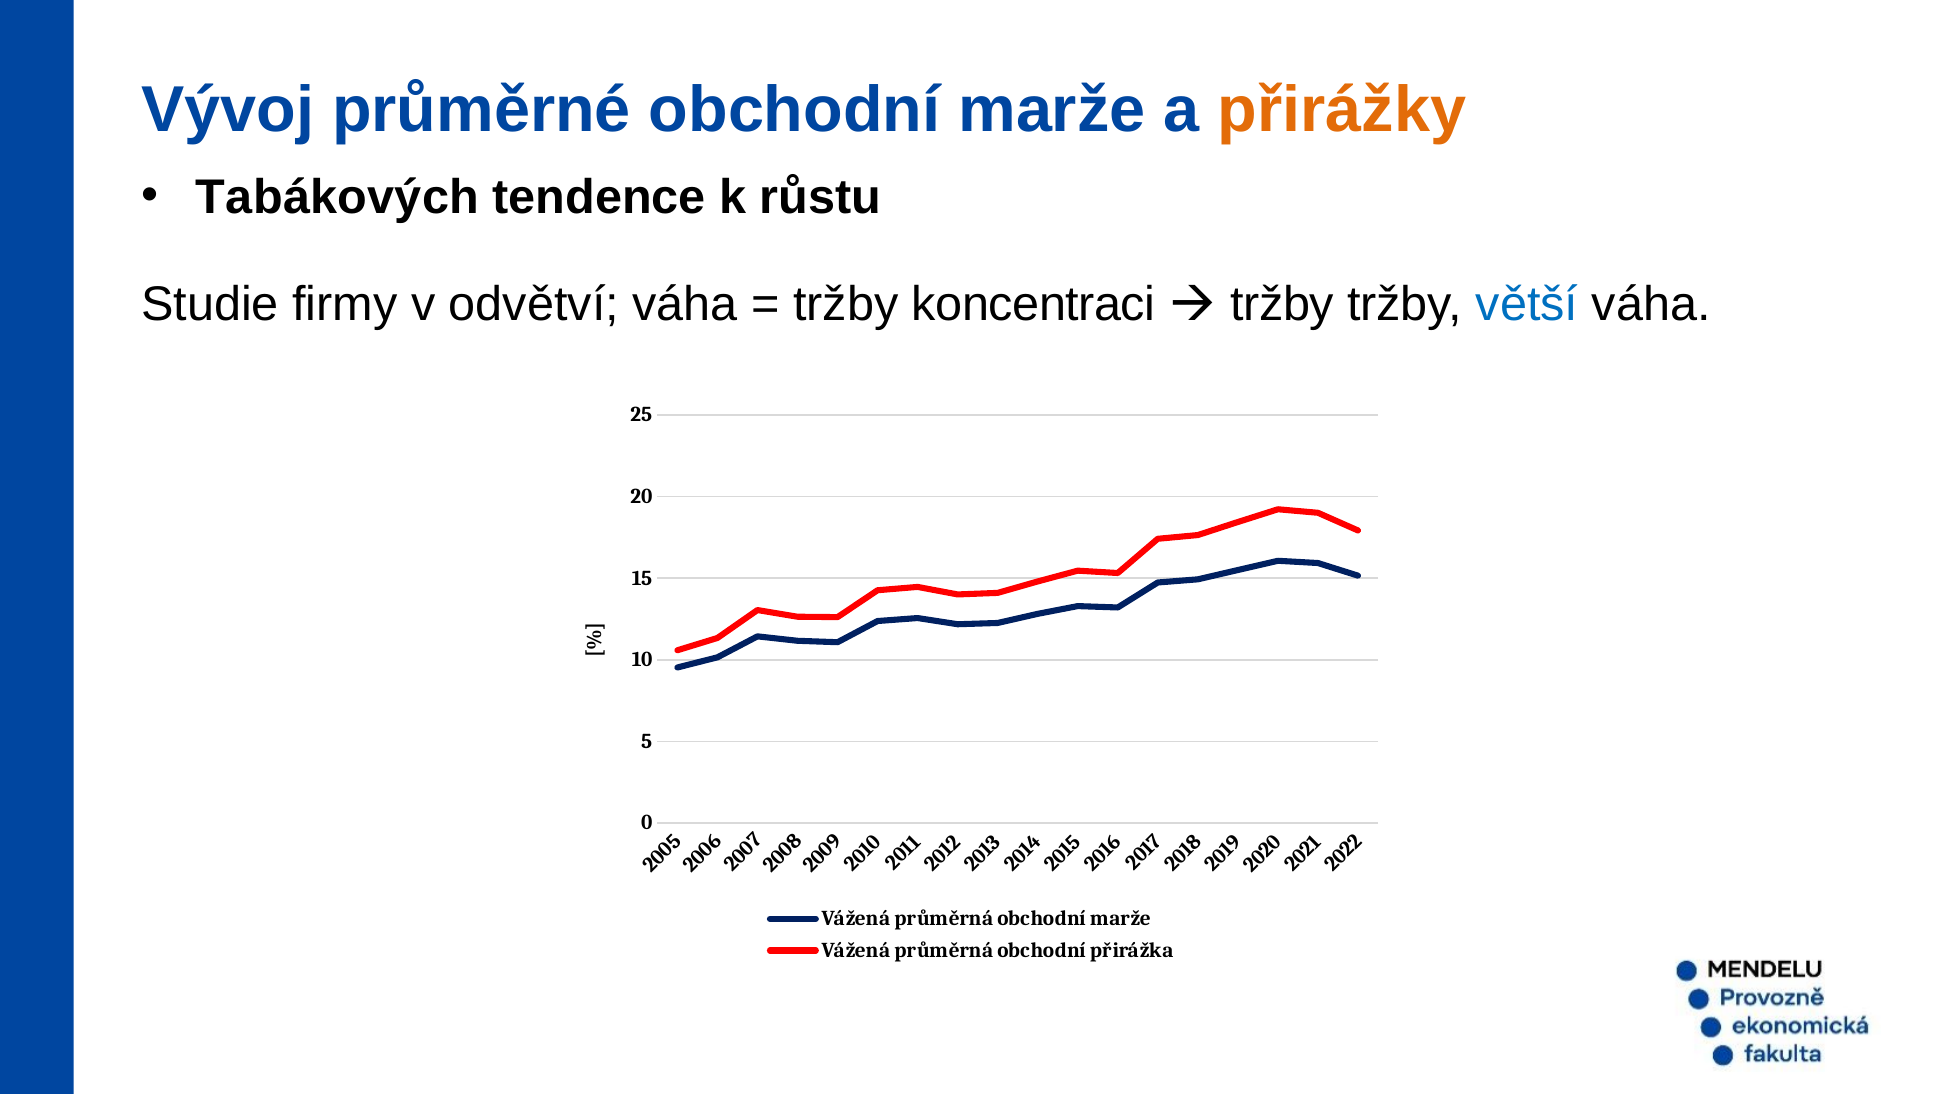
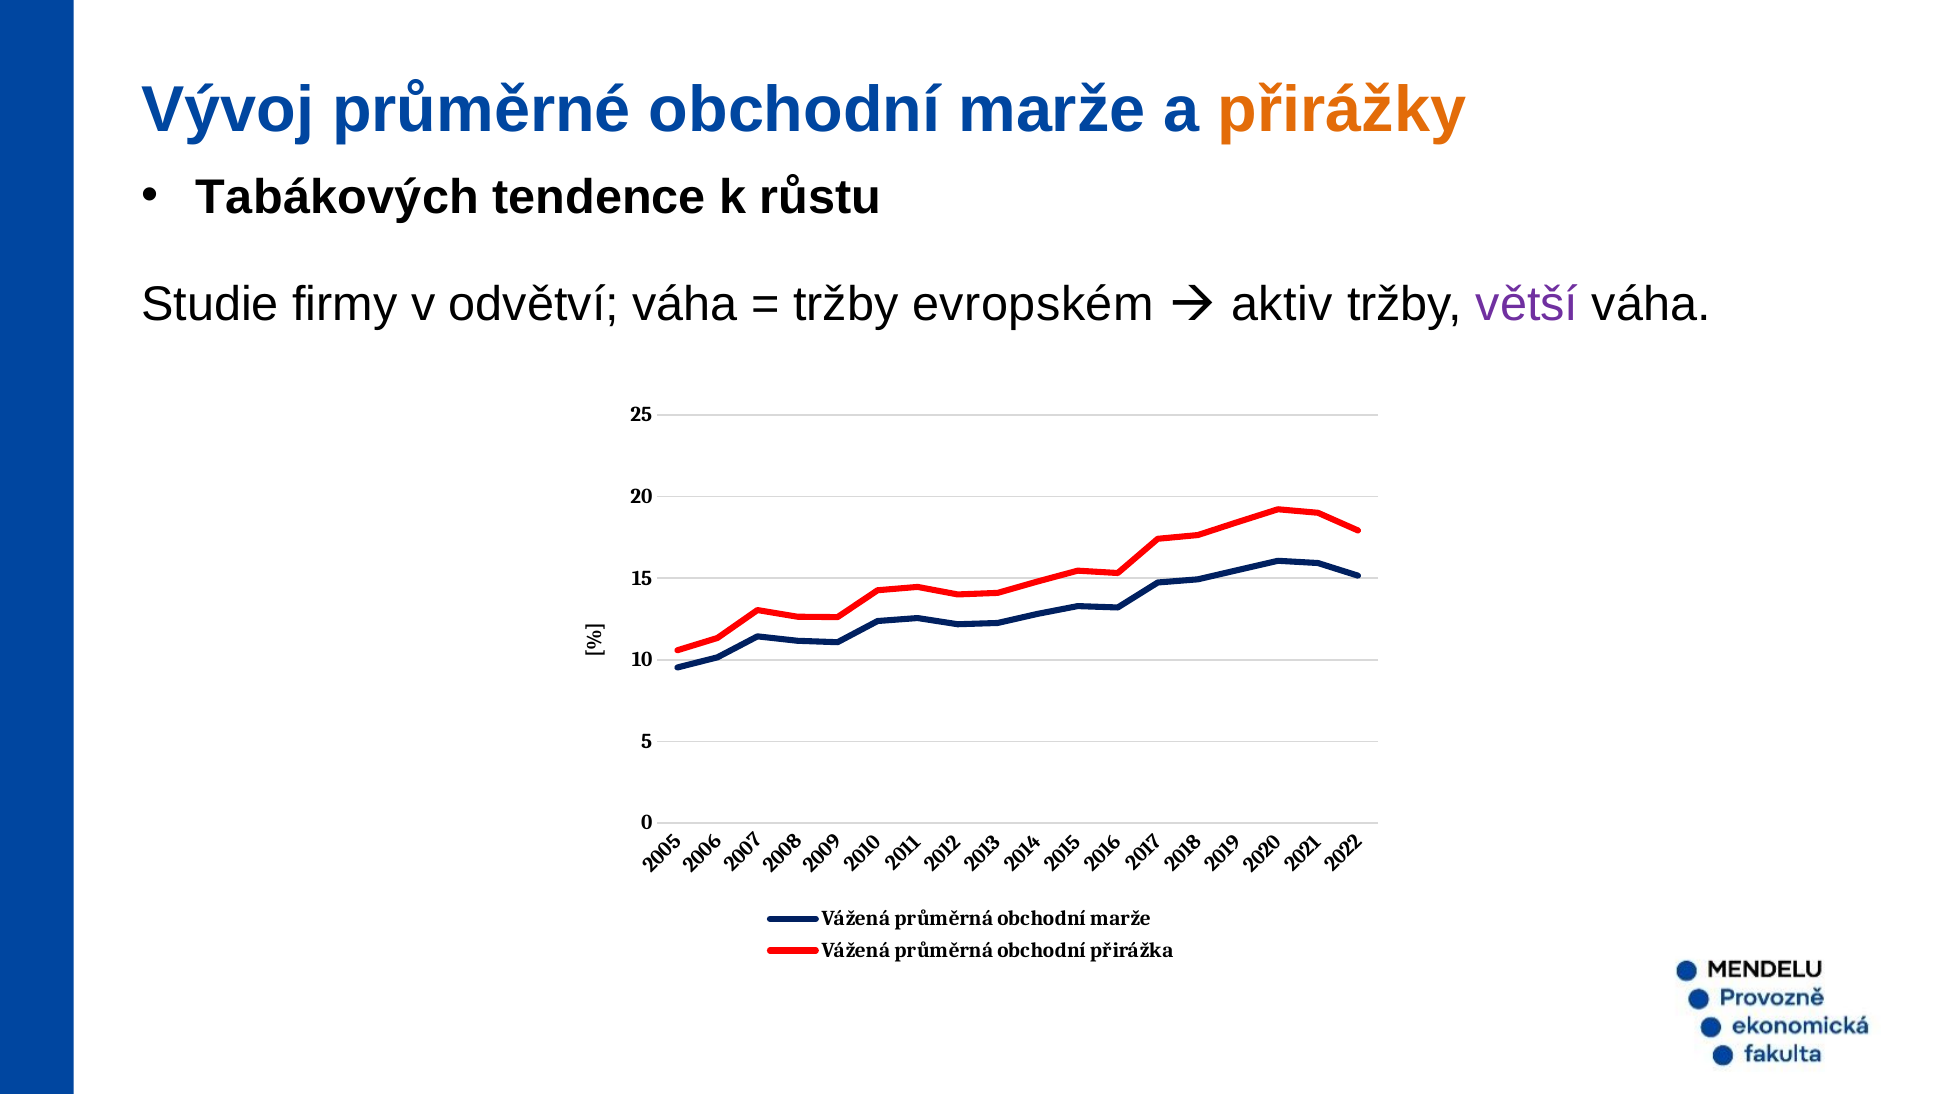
koncentraci: koncentraci -> evropském (1033, 304)
tržby: tržby -> aktiv (1282, 304)
větší colour: blue -> purple (1527, 304)
